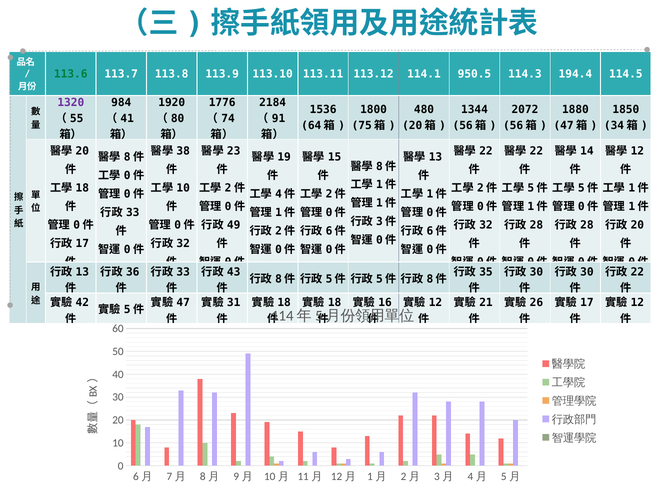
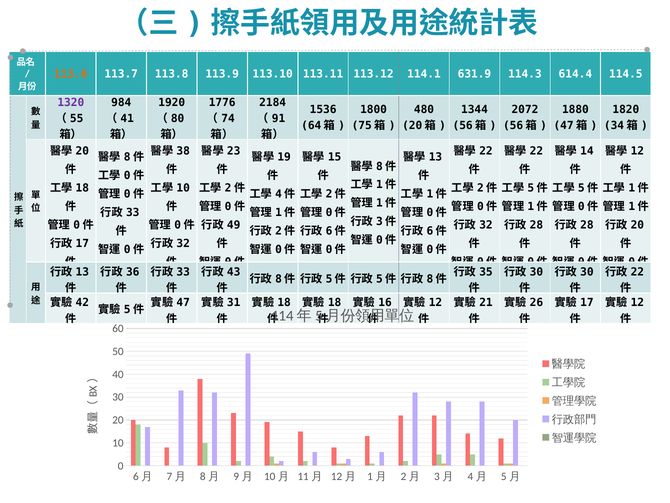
113.6 colour: green -> orange (71, 74)
950.5: 950.5 -> 631.9 (474, 74)
194.4: 194.4 -> 614.4 (575, 74)
1850: 1850 -> 1820 (626, 110)
